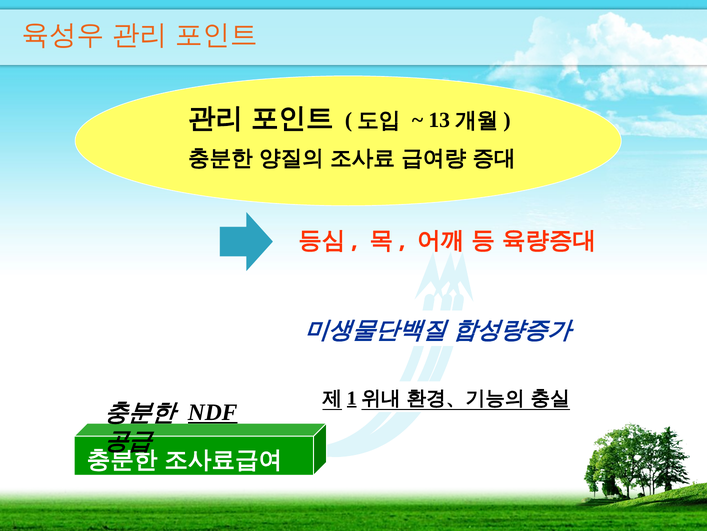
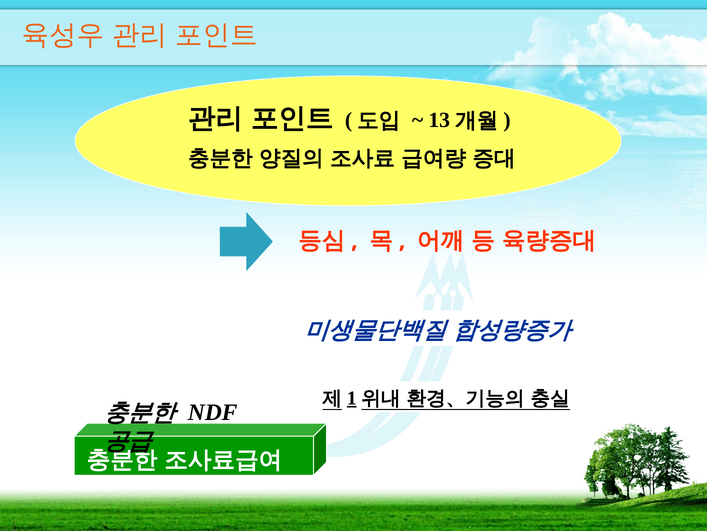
NDF underline: present -> none (213, 412)
